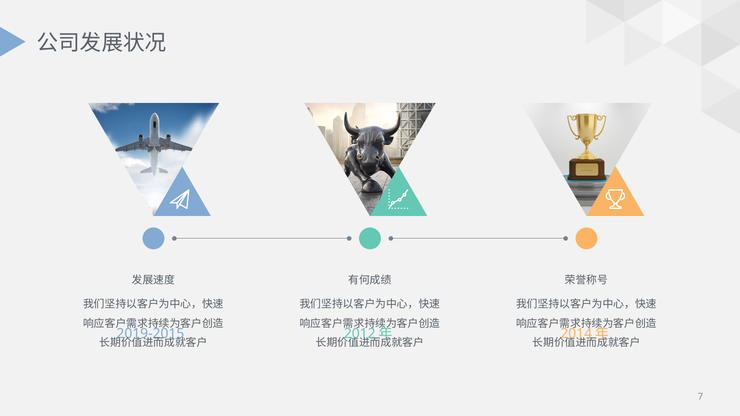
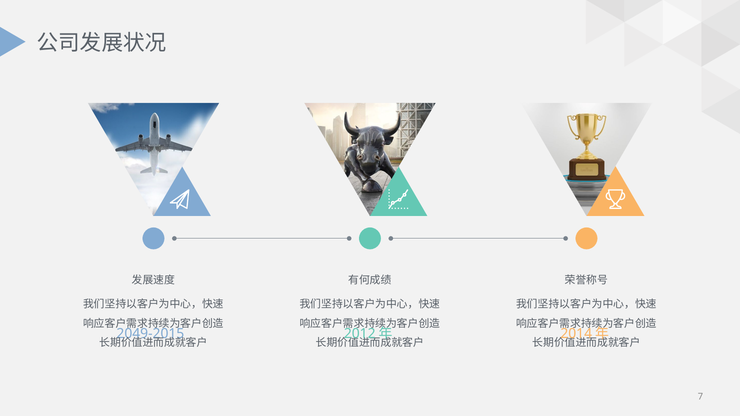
2019-2015: 2019-2015 -> 2049-2015 (150, 334)
